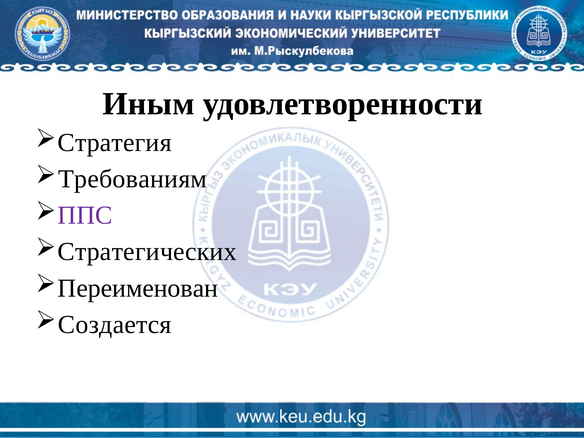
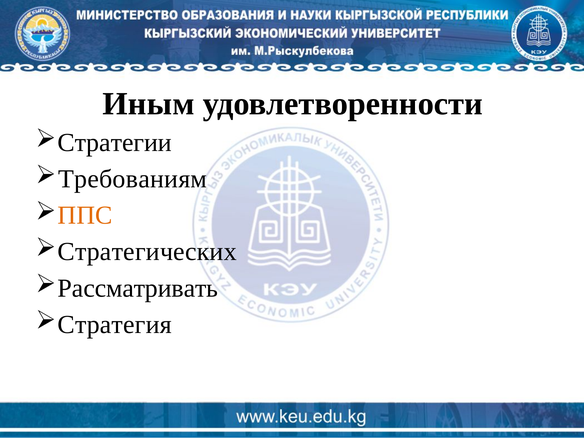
Стратегия: Стратегия -> Стратегии (115, 143)
ППС colour: purple -> orange (85, 215)
Переименован: Переименован -> Рассматривать (138, 288)
Создается: Создается -> Стратегия (115, 324)
